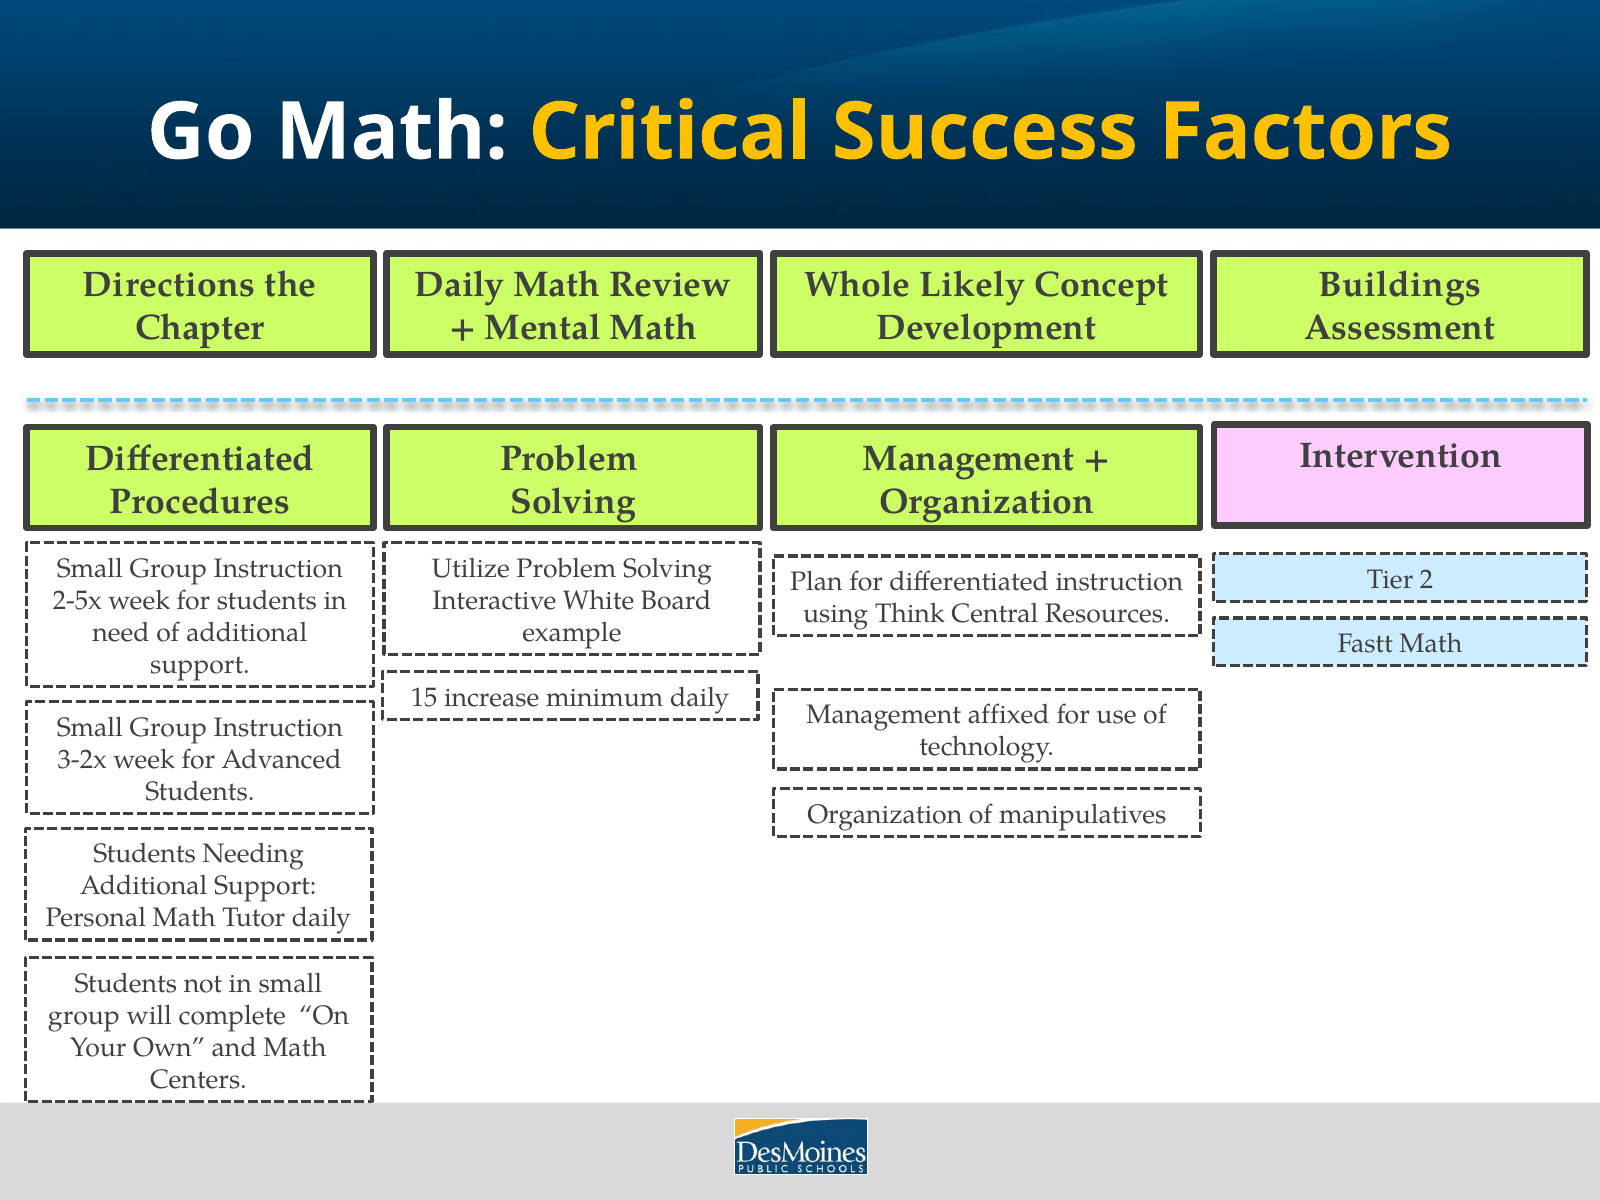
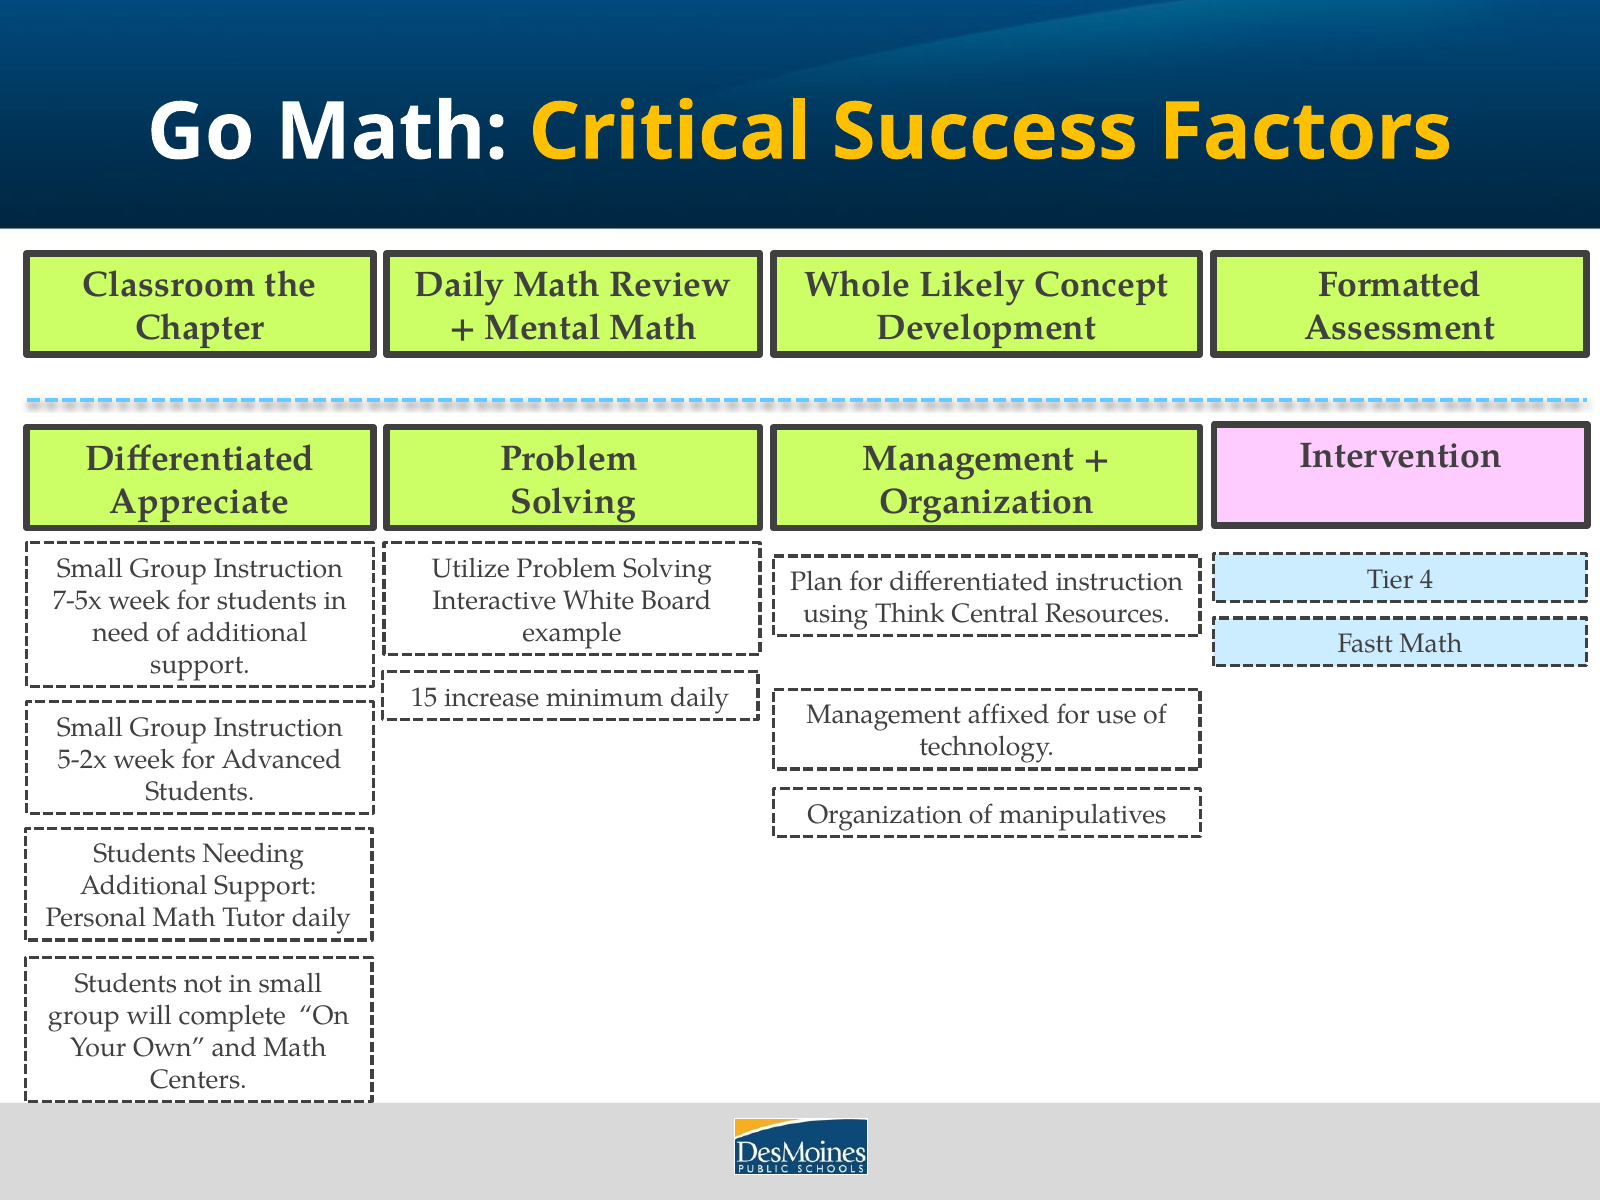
Buildings: Buildings -> Formatted (1400, 285)
Directions: Directions -> Classroom (169, 285)
Procedures: Procedures -> Appreciate (200, 501)
2: 2 -> 4 (1426, 579)
2-5x: 2-5x -> 7-5x (77, 600)
3-2x: 3-2x -> 5-2x (82, 760)
